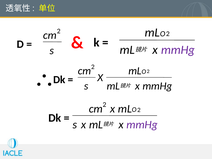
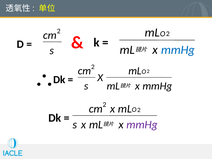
mmHg colour: purple -> blue (178, 50)
